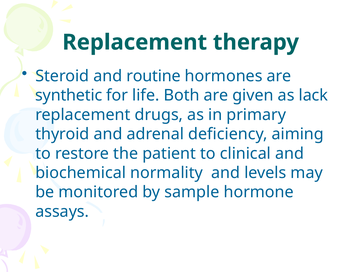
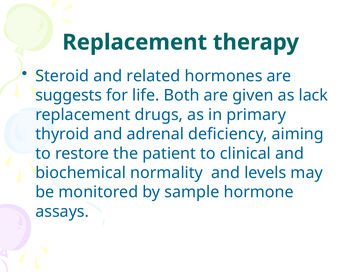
routine: routine -> related (153, 76)
synthetic: synthetic -> suggests (69, 95)
